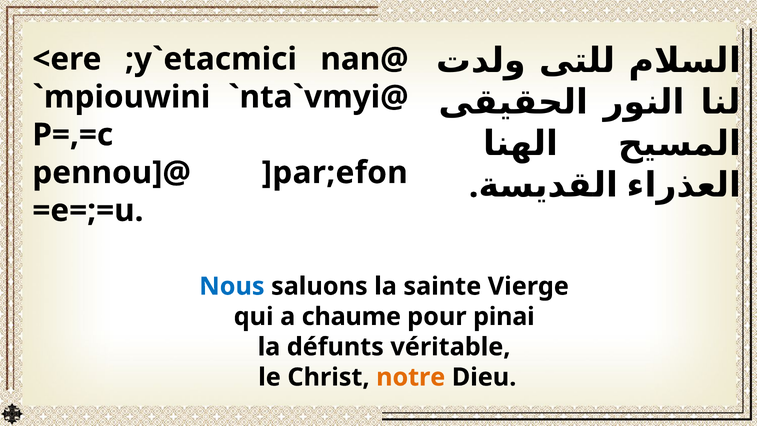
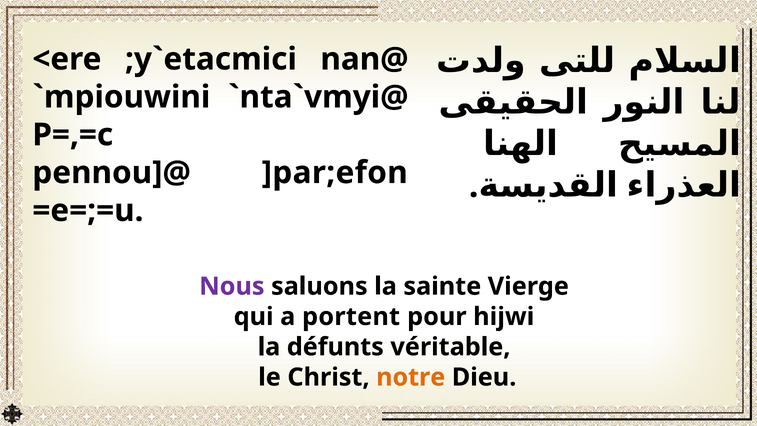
Nous colour: blue -> purple (232, 286)
chaume: chaume -> portent (351, 317)
pinai: pinai -> hijwi (504, 317)
